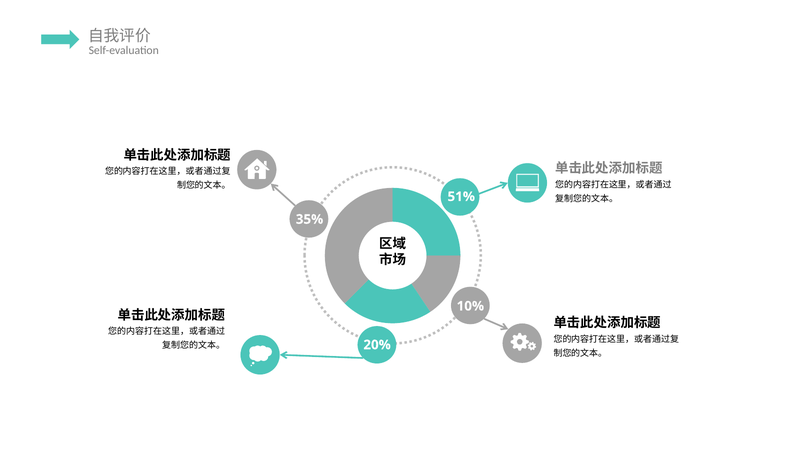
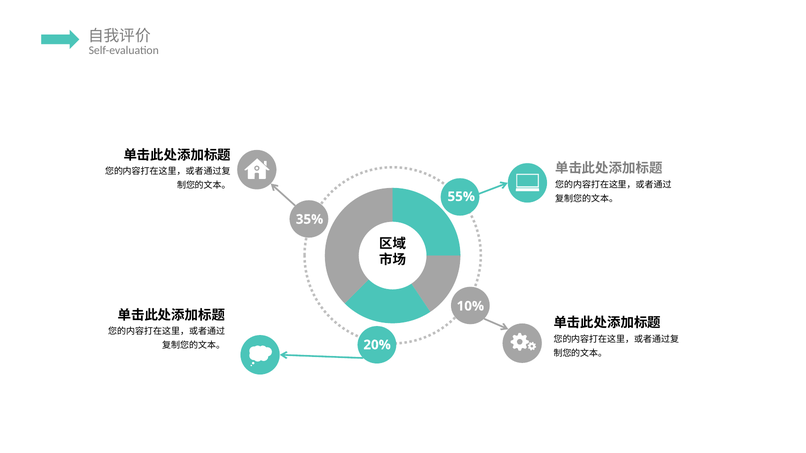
51%: 51% -> 55% (461, 197)
